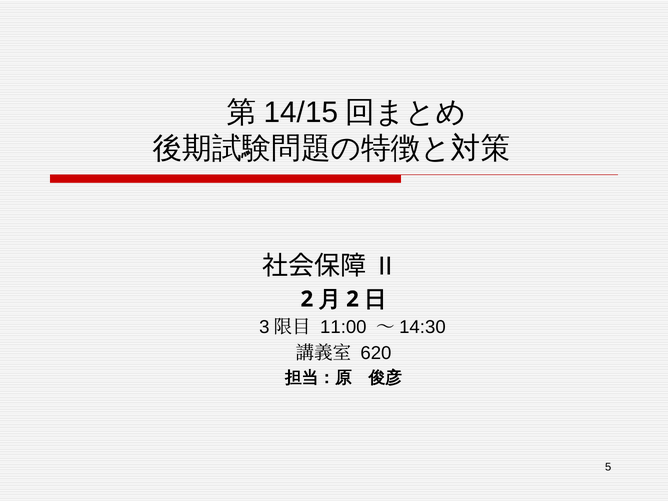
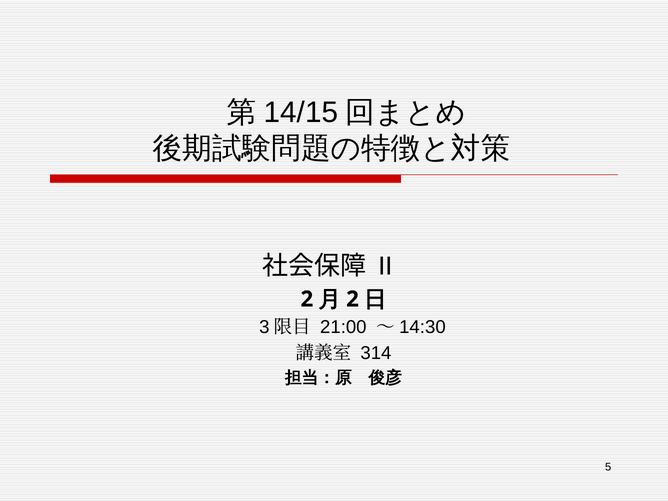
11:00: 11:00 -> 21:00 (343, 327)
620: 620 -> 314 (376, 353)
